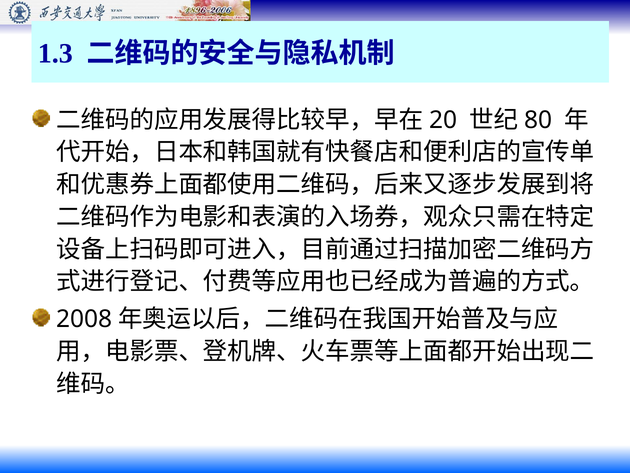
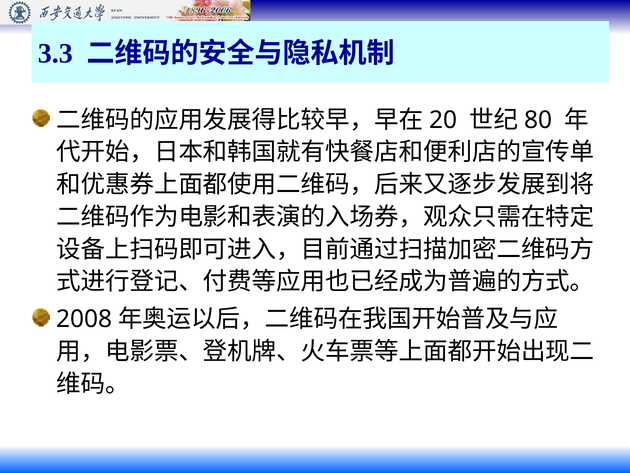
1.3: 1.3 -> 3.3 (55, 54)
